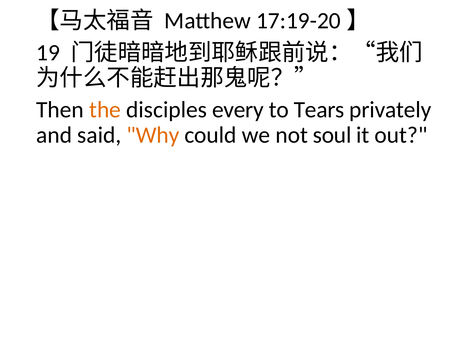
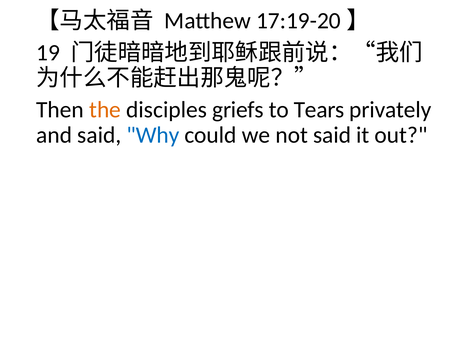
every: every -> griefs (238, 110)
Why colour: orange -> blue (153, 135)
not soul: soul -> said (332, 135)
